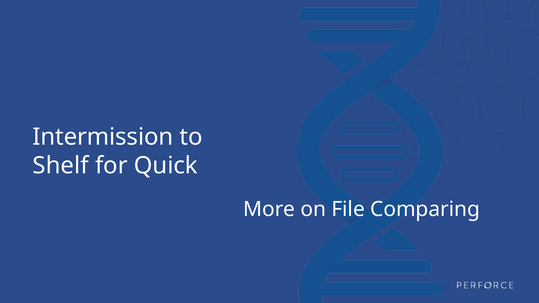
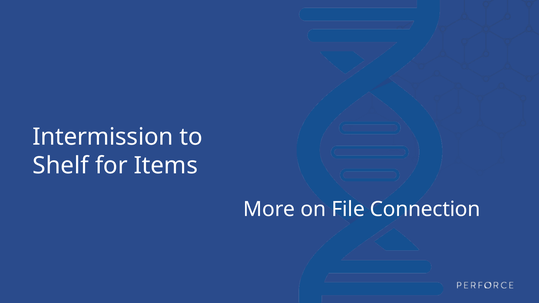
Quick: Quick -> Items (166, 166)
Comparing: Comparing -> Connection (425, 209)
